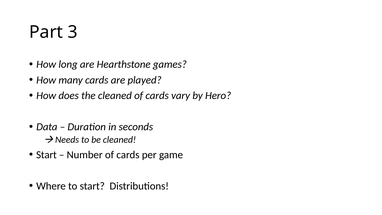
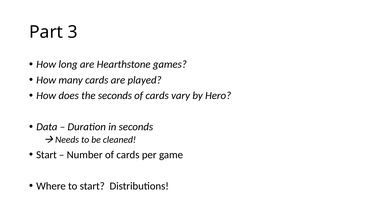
the cleaned: cleaned -> seconds (115, 96)
